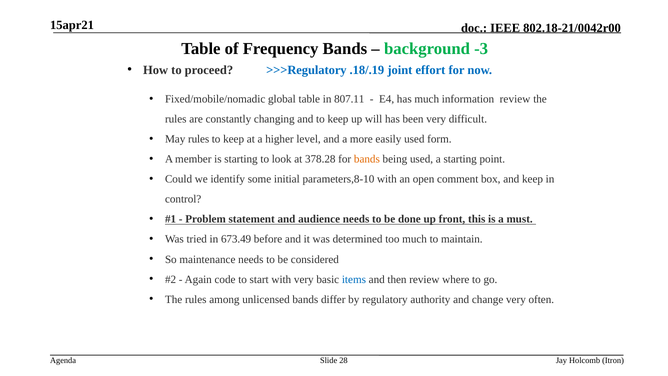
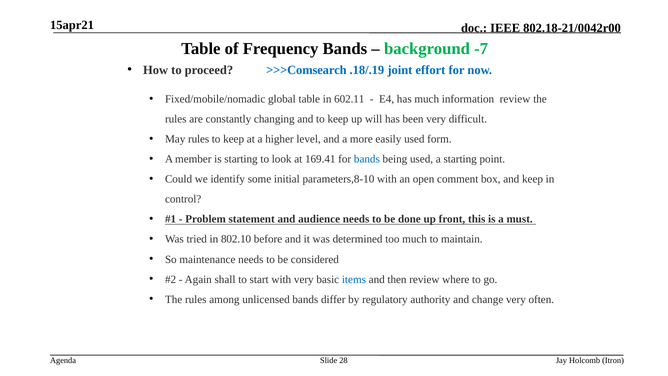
-3: -3 -> -7 (481, 48)
>>>Regulatory: >>>Regulatory -> >>>Comsearch (306, 70)
807.11: 807.11 -> 602.11 (349, 99)
378.28: 378.28 -> 169.41 (320, 159)
bands colour: orange -> blue (367, 159)
673.49: 673.49 -> 802.10 (236, 239)
code: code -> shall (225, 279)
